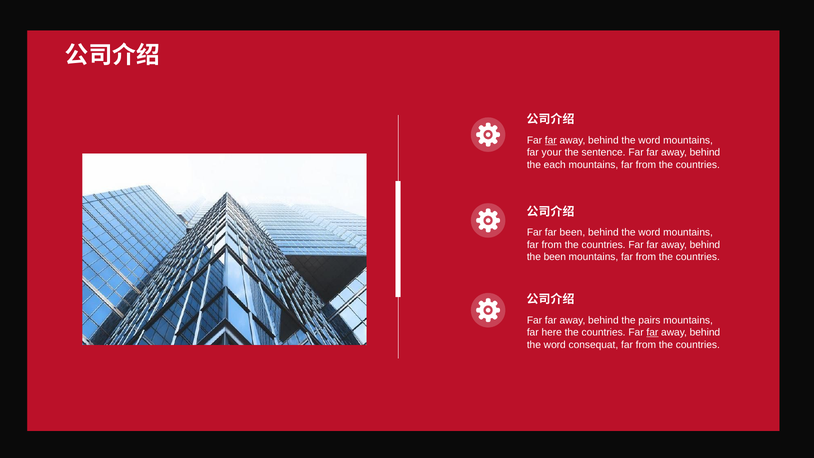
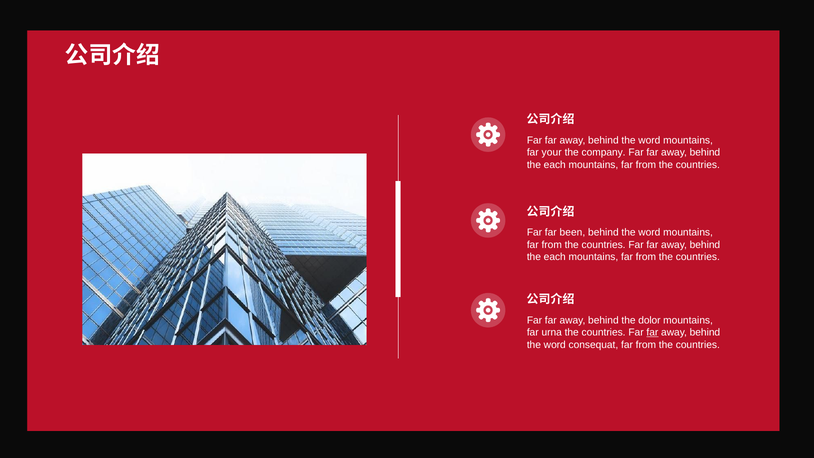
far underline: present -> none (551, 140)
sentence: sentence -> company (604, 152)
been: been -> each (555, 257)
pairs: pairs -> dolor (649, 320)
here: here -> urna (552, 332)
